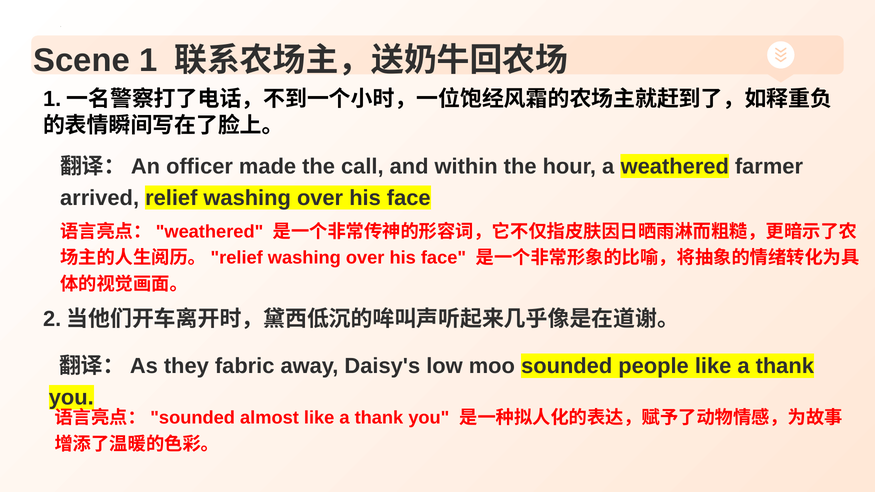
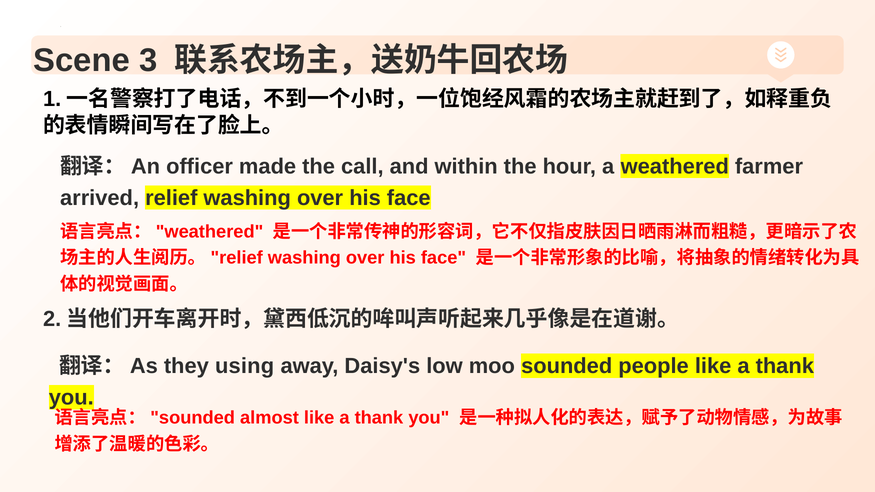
1: 1 -> 3 (148, 61)
fabric: fabric -> using (245, 366)
